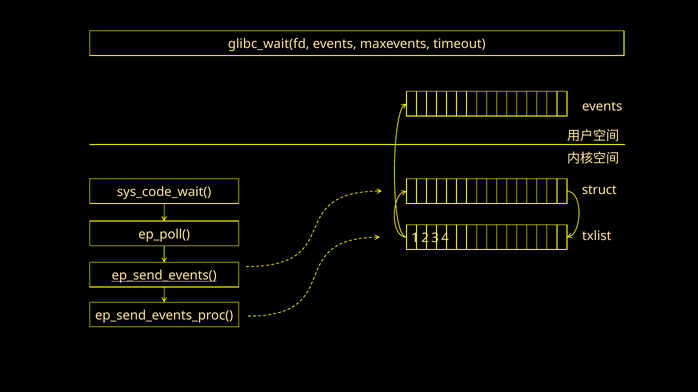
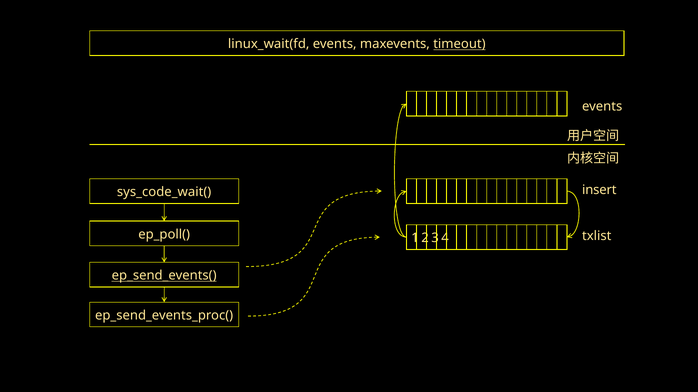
glibc_wait(fd: glibc_wait(fd -> linux_wait(fd (269, 44)
timeout underline: none -> present (459, 44)
struct: struct -> insert (599, 190)
